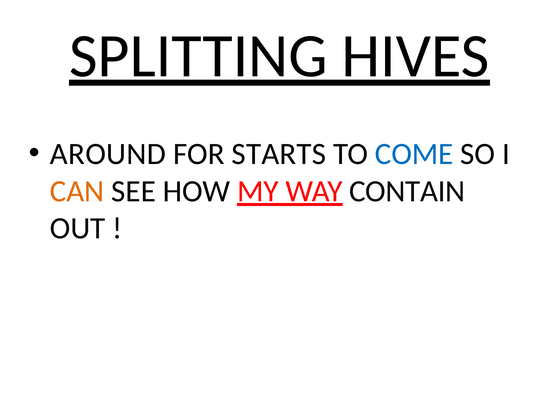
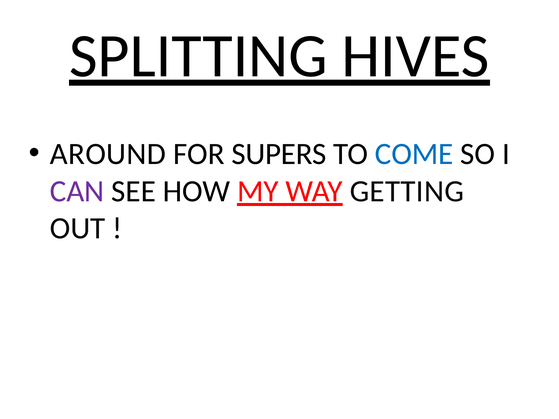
STARTS: STARTS -> SUPERS (279, 154)
CAN colour: orange -> purple (77, 191)
CONTAIN: CONTAIN -> GETTING (407, 191)
